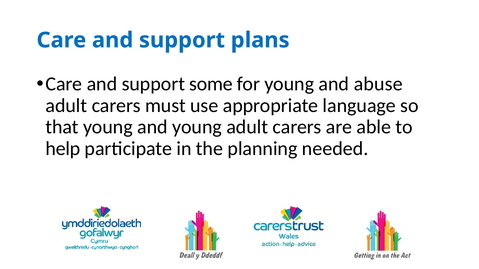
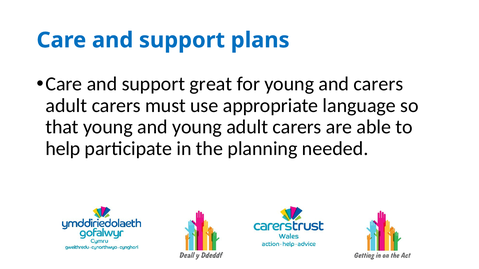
some: some -> great (211, 84)
and abuse: abuse -> carers (378, 84)
